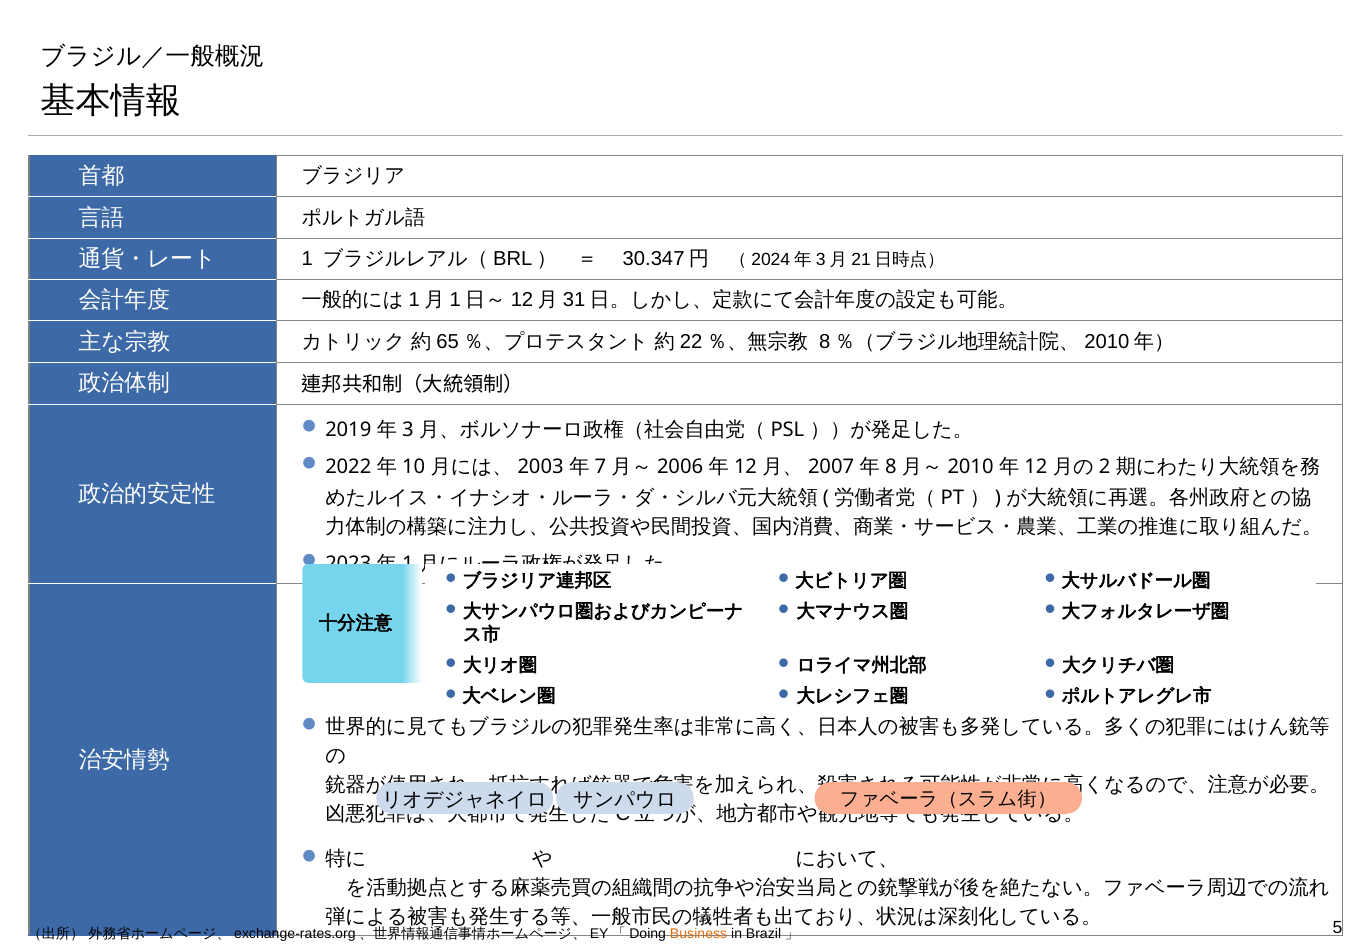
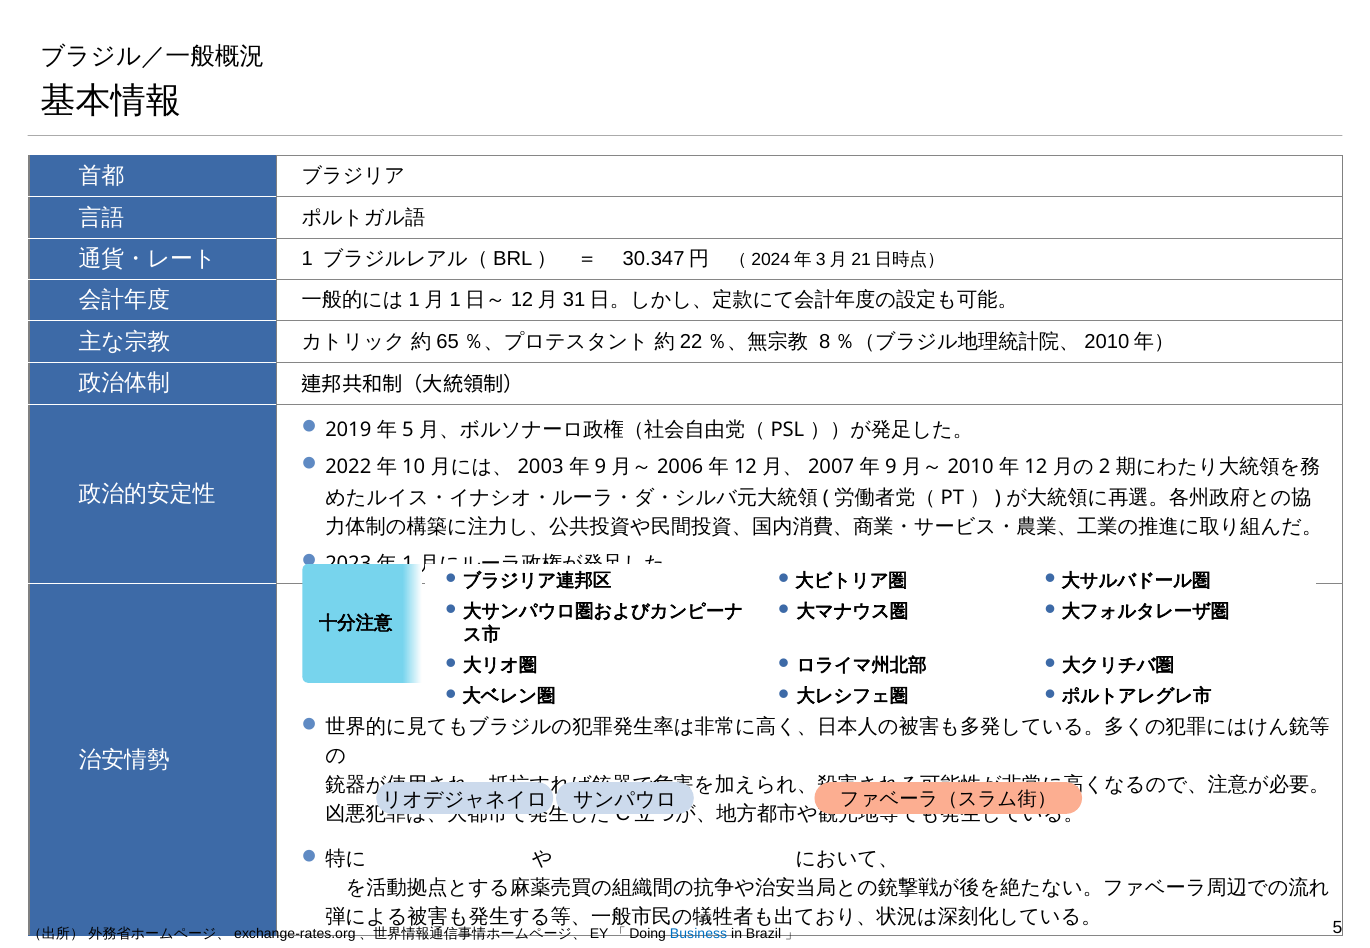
3: 3 -> 5 (408, 430)
7: 7 -> 9 (600, 467)
8: 8 -> 9 (891, 467)
Business colour: orange -> blue (699, 934)
